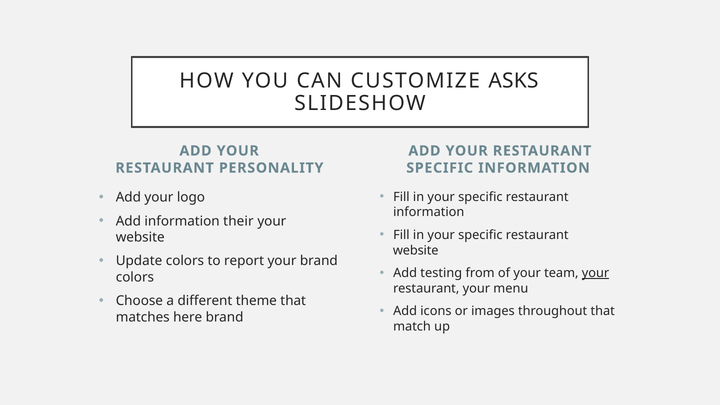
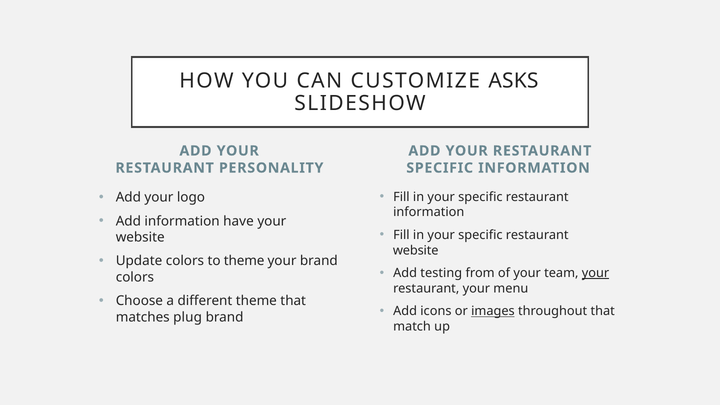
their: their -> have (238, 221)
to report: report -> theme (244, 261)
images underline: none -> present (493, 311)
here: here -> plug (188, 317)
